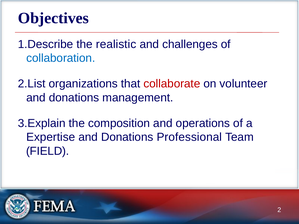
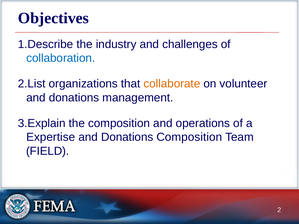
realistic: realistic -> industry (116, 44)
collaborate colour: red -> orange (172, 84)
Donations Professional: Professional -> Composition (189, 137)
